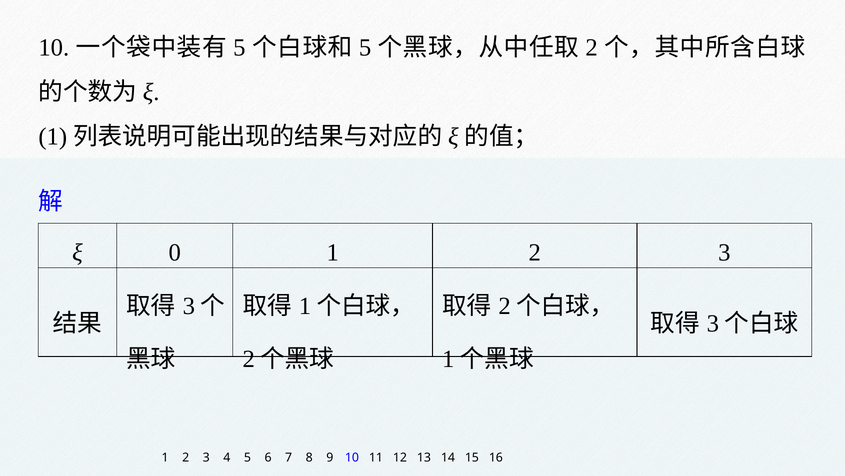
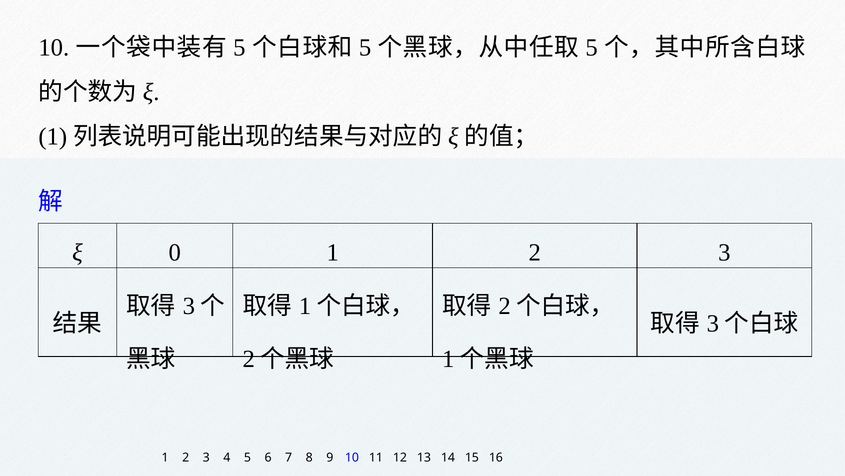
2: 2 -> 5 (592, 48)
